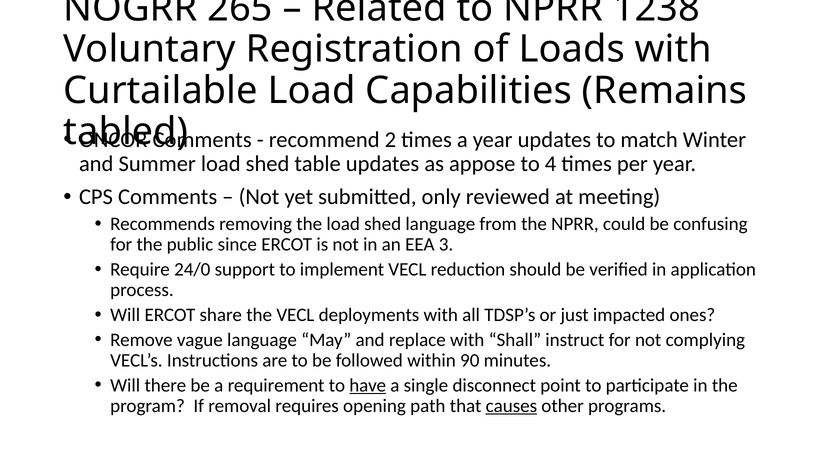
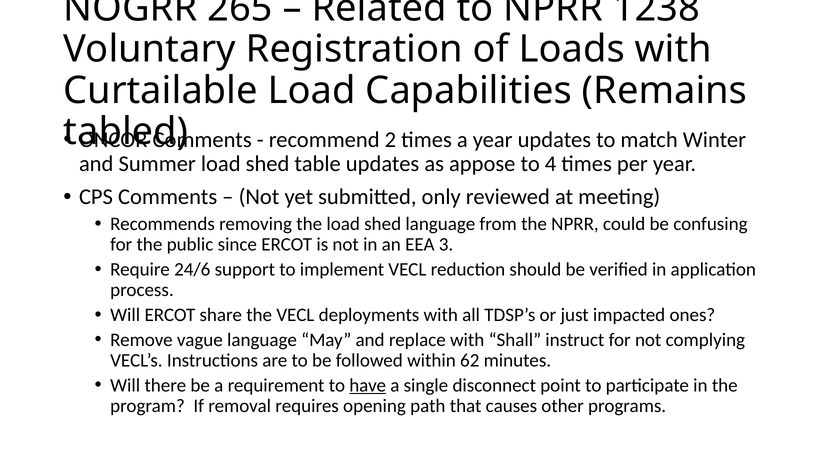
24/0: 24/0 -> 24/6 (192, 269)
90: 90 -> 62 (470, 360)
causes underline: present -> none (511, 406)
